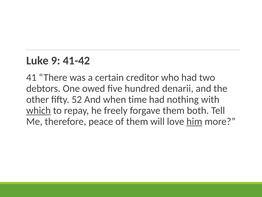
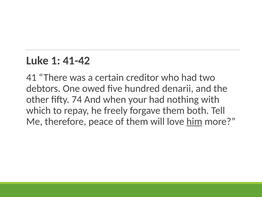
9: 9 -> 1 (56, 60)
52: 52 -> 74 (77, 99)
time: time -> your (138, 99)
which underline: present -> none (38, 110)
